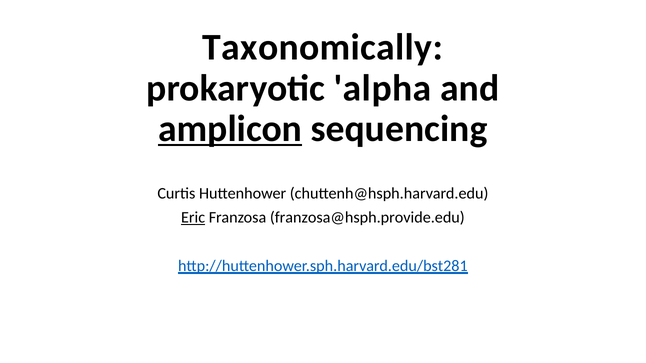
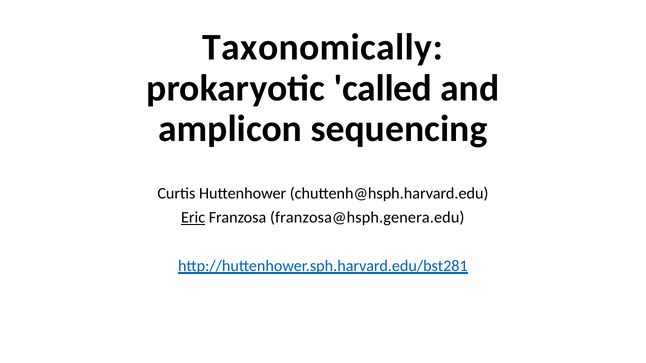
alpha: alpha -> called (383, 88)
amplicon underline: present -> none (230, 129)
franzosa@hsph.provide.edu: franzosa@hsph.provide.edu -> franzosa@hsph.genera.edu (367, 218)
